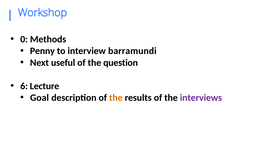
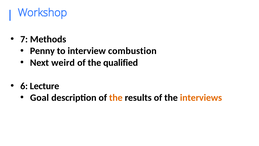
0: 0 -> 7 (24, 39)
barramundi: barramundi -> combustion (132, 51)
useful: useful -> weird (63, 63)
question: question -> qualified (121, 63)
interviews colour: purple -> orange (201, 97)
